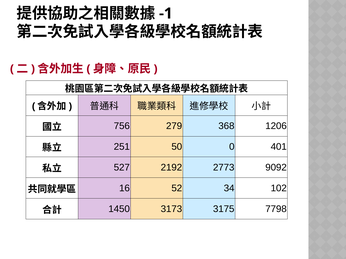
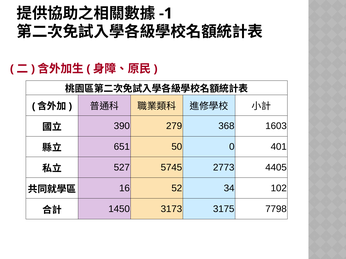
756: 756 -> 390 (122, 126)
1206: 1206 -> 1603 (276, 126)
251: 251 -> 651 (122, 147)
2192: 2192 -> 5745 (171, 168)
9092: 9092 -> 4405 (276, 168)
